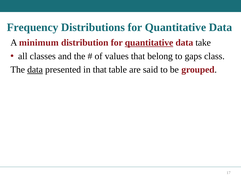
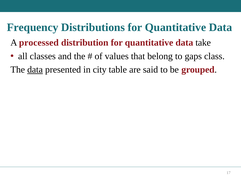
minimum: minimum -> processed (39, 43)
quantitative underline: present -> none (149, 43)
in that: that -> city (100, 70)
